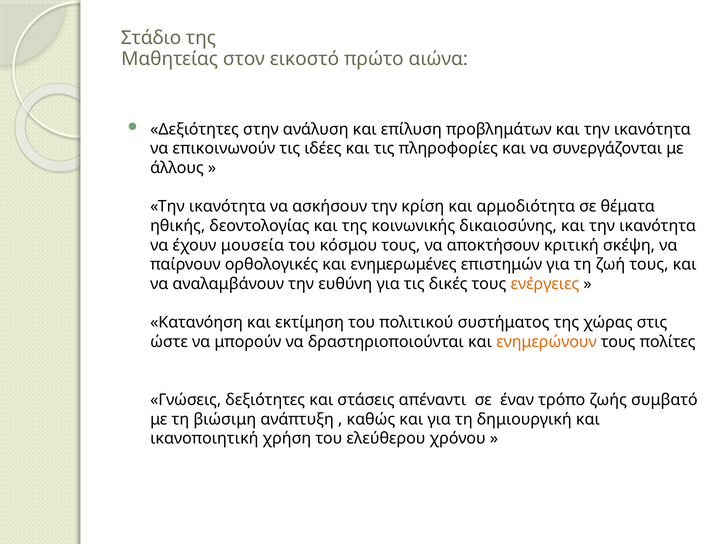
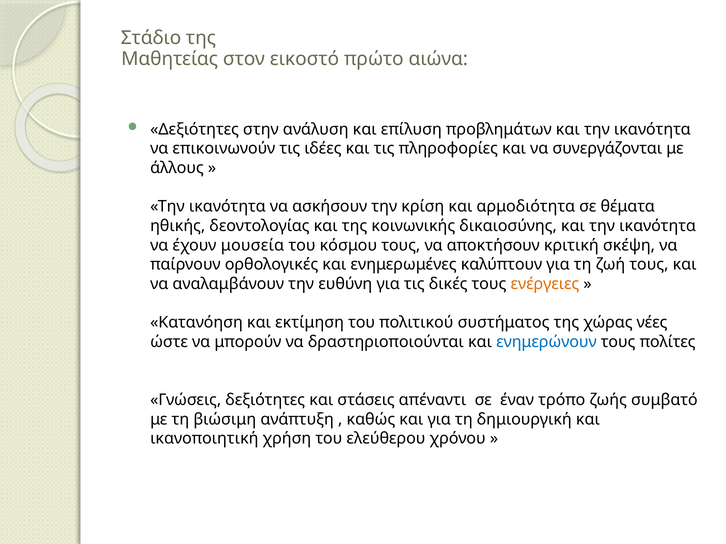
επιστημών: επιστημών -> καλύπτουν (502, 265)
στις: στις -> νέες (652, 323)
ενημερώνουν colour: orange -> blue (546, 342)
